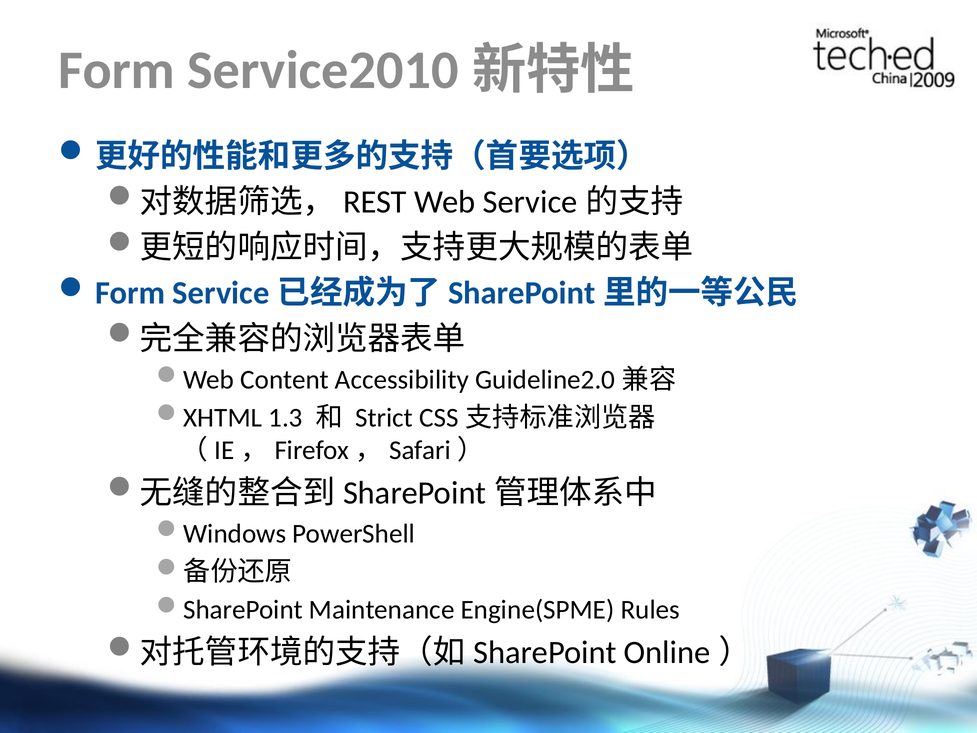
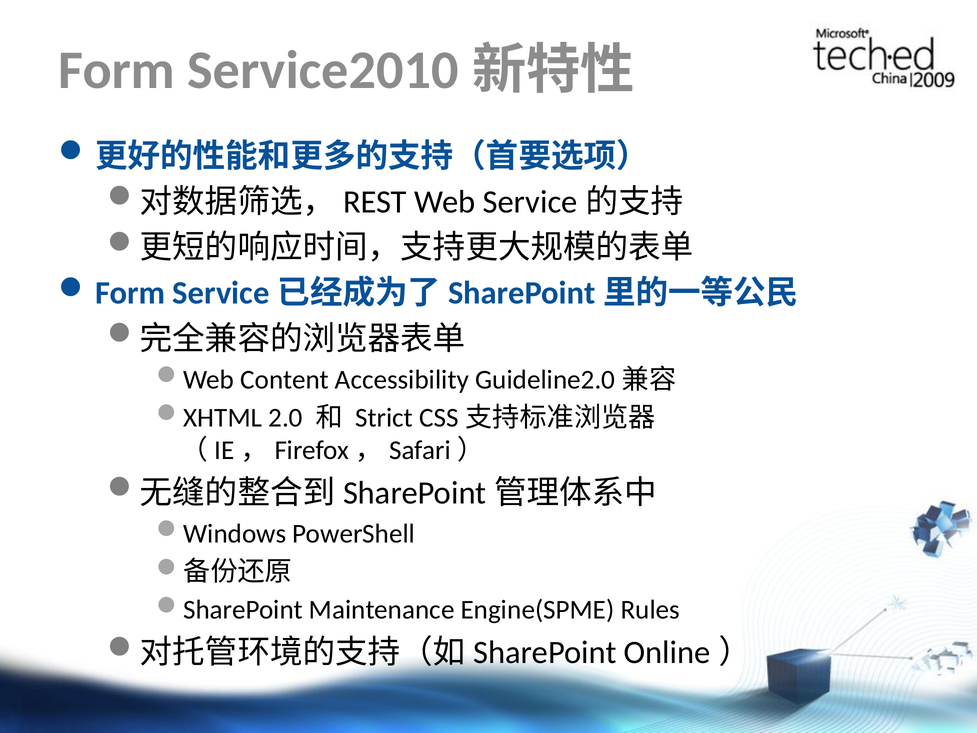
1.3: 1.3 -> 2.0 (286, 418)
